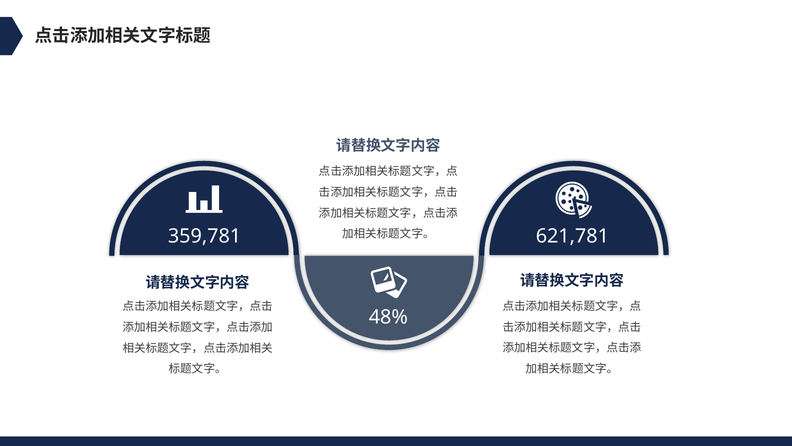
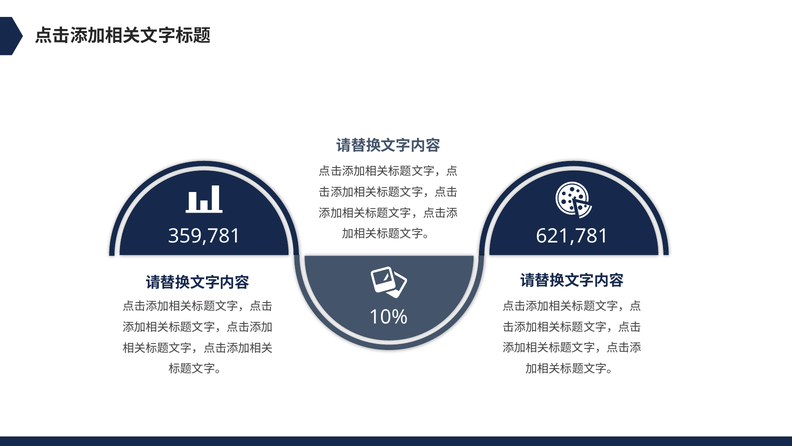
48%: 48% -> 10% (388, 317)
